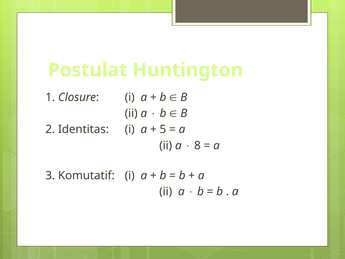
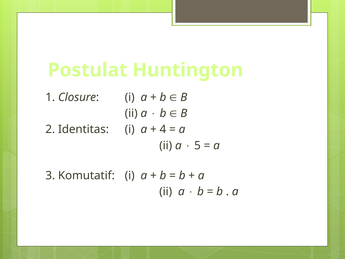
5: 5 -> 4 (163, 129)
8: 8 -> 5 (197, 145)
